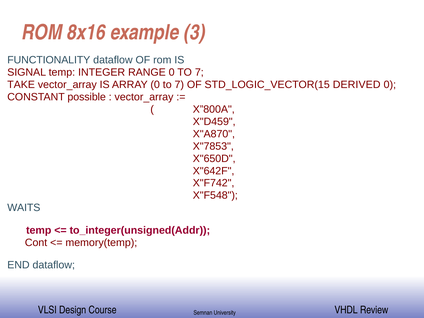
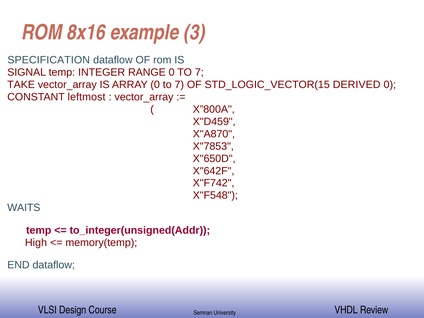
FUNCTIONALITY: FUNCTIONALITY -> SPECIFICATION (49, 60)
possible: possible -> leftmost (87, 97)
Cont: Cont -> High (36, 243)
